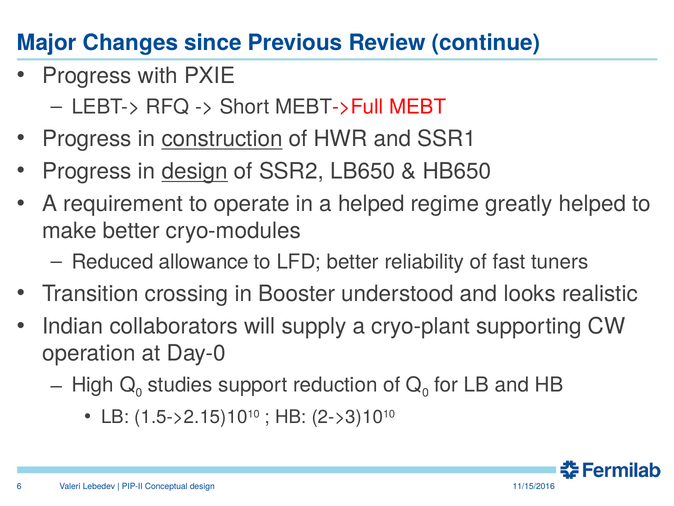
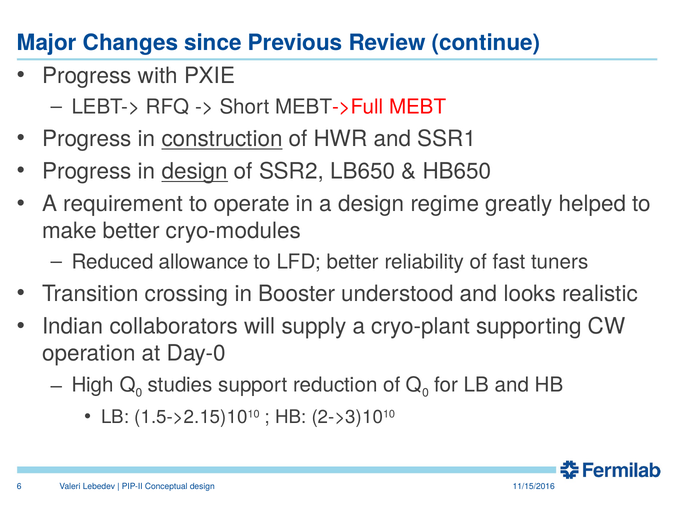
a helped: helped -> design (371, 204)
